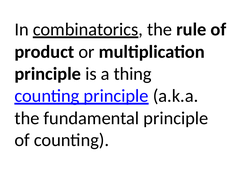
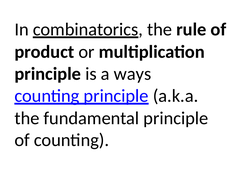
thing: thing -> ways (133, 74)
